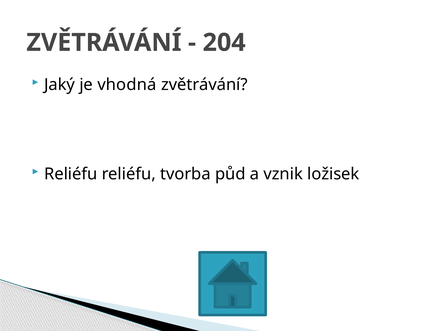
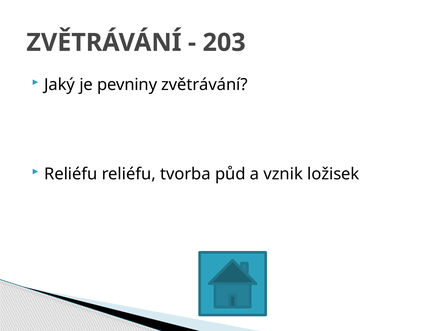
204: 204 -> 203 (224, 43)
vhodná: vhodná -> pevniny (127, 85)
